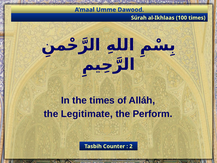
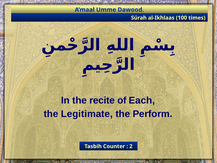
the times: times -> recite (102, 100)
Alláh: Alláh -> Each (142, 100)
